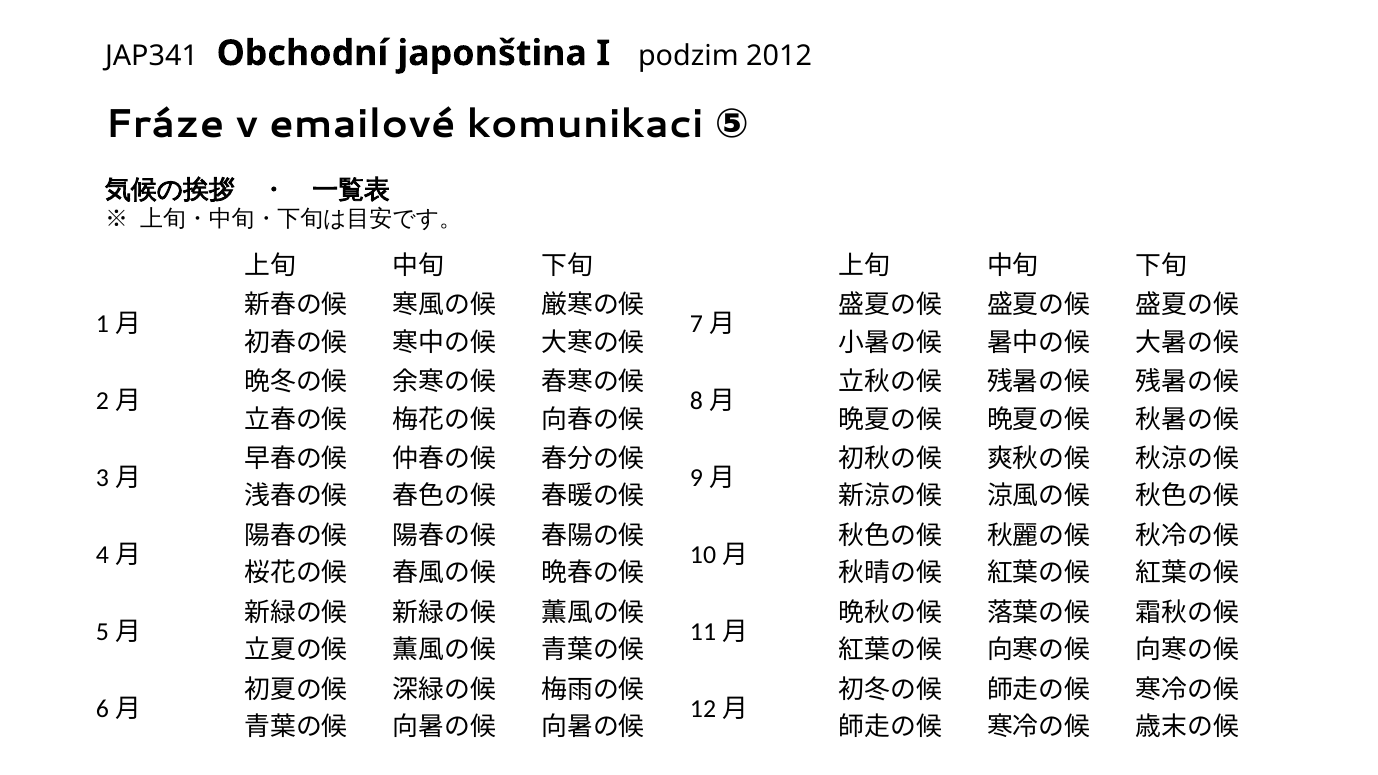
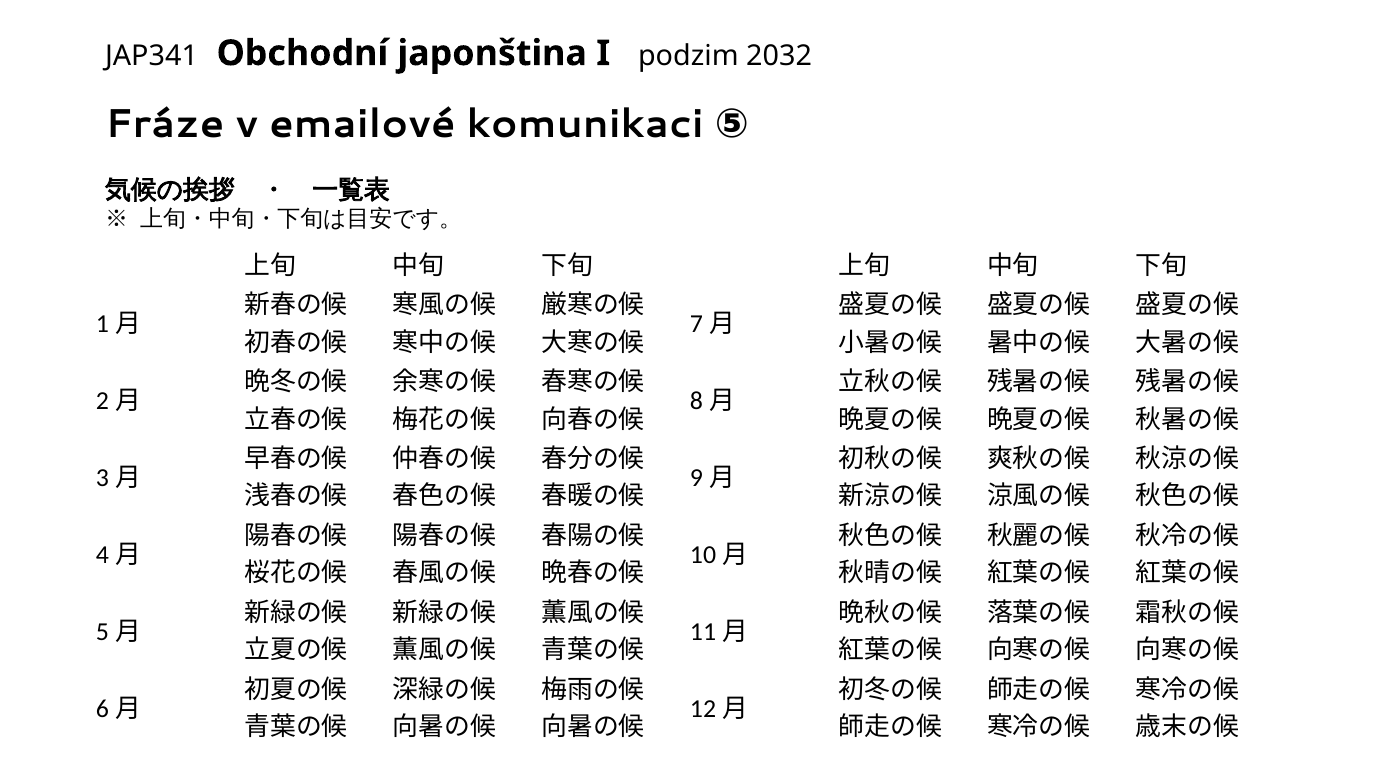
2012: 2012 -> 2032 (779, 56)
